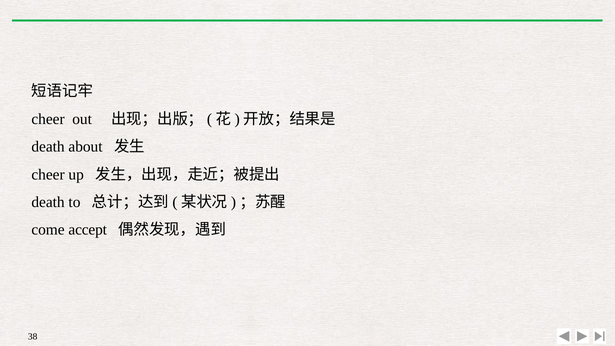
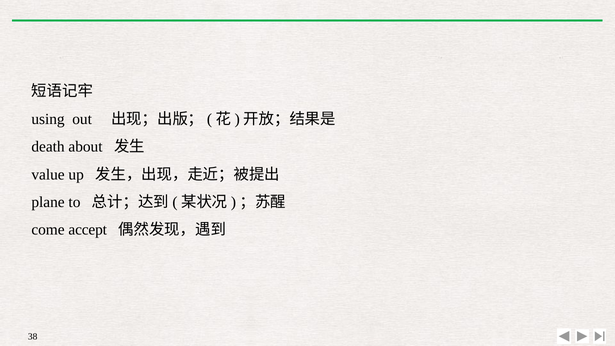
cheer: cheer -> using (48, 119)
cheer: cheer -> value (48, 174)
death: death -> plane (48, 202)
